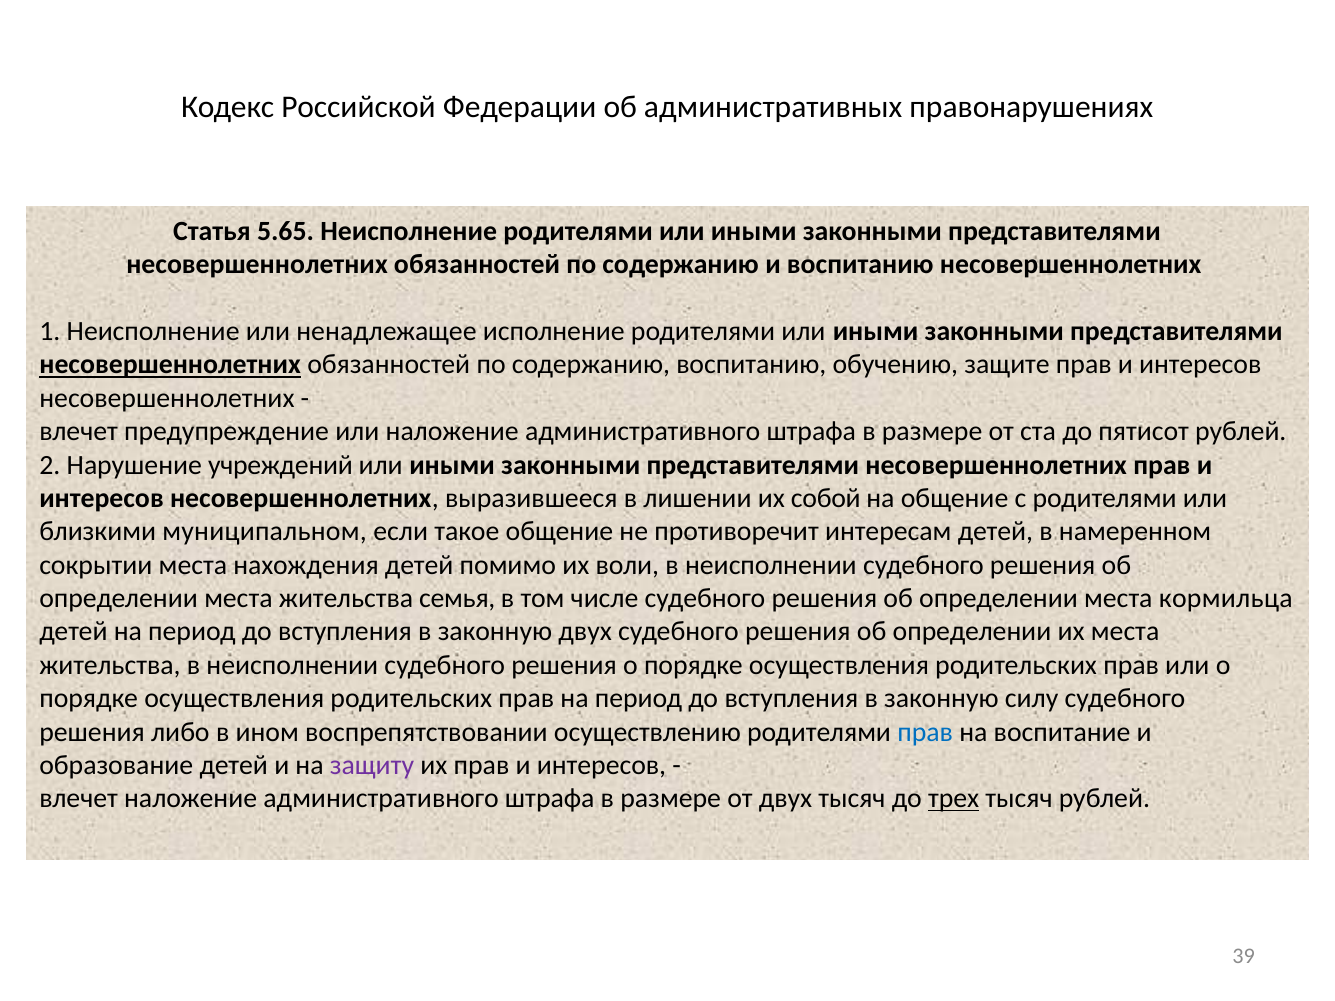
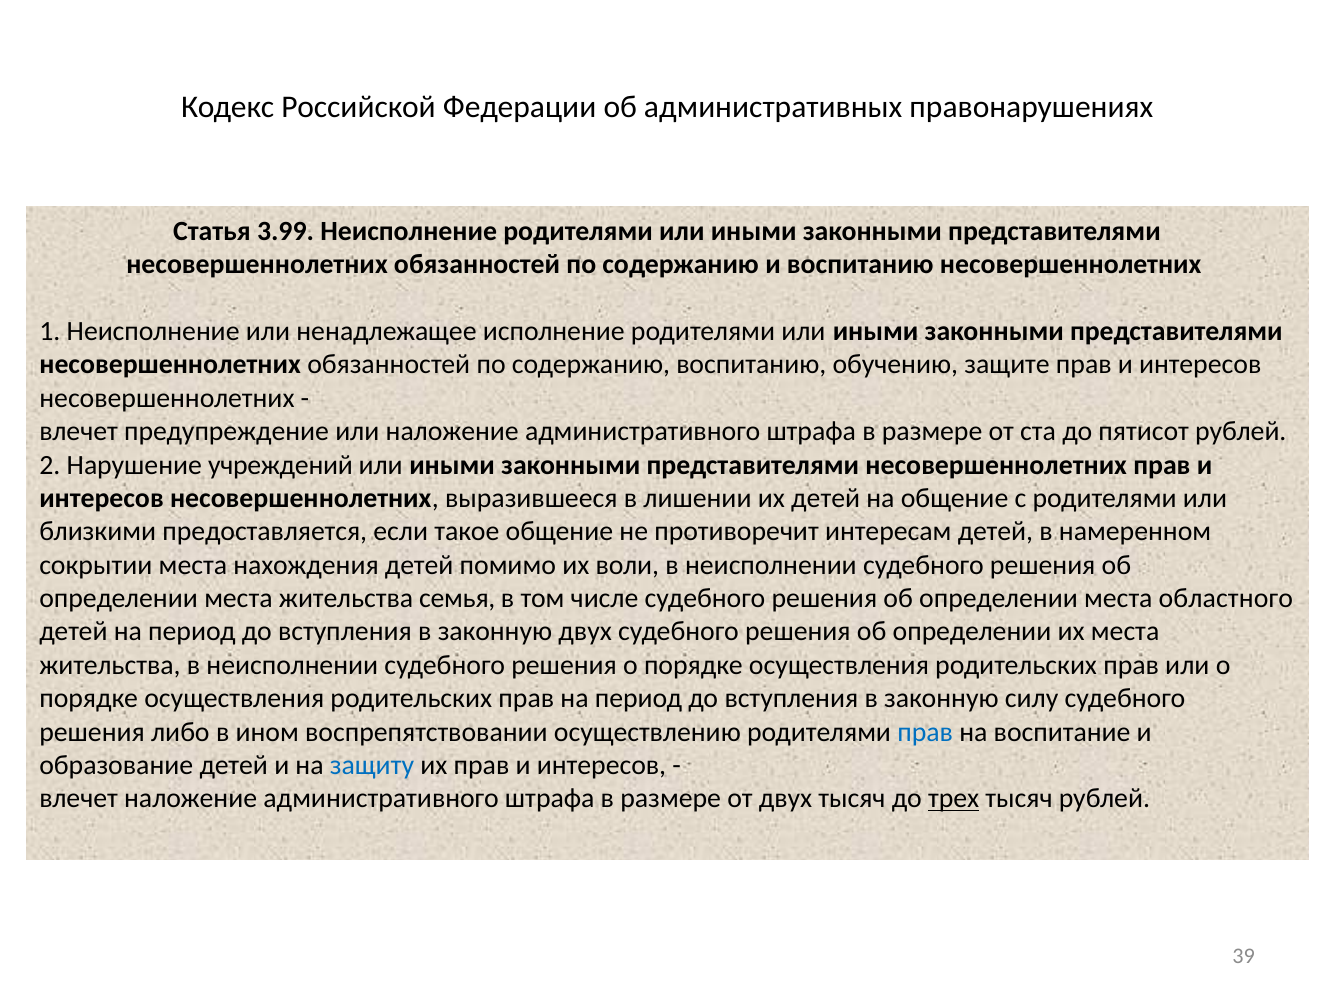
5.65: 5.65 -> 3.99 (286, 231)
несовершеннолетних underline: present -> none (170, 365)
их собой: собой -> детей (826, 498)
муниципальном: муниципальном -> предоставляется (265, 532)
кормильца: кормильца -> областного (1226, 599)
защиту colour: purple -> blue (372, 765)
